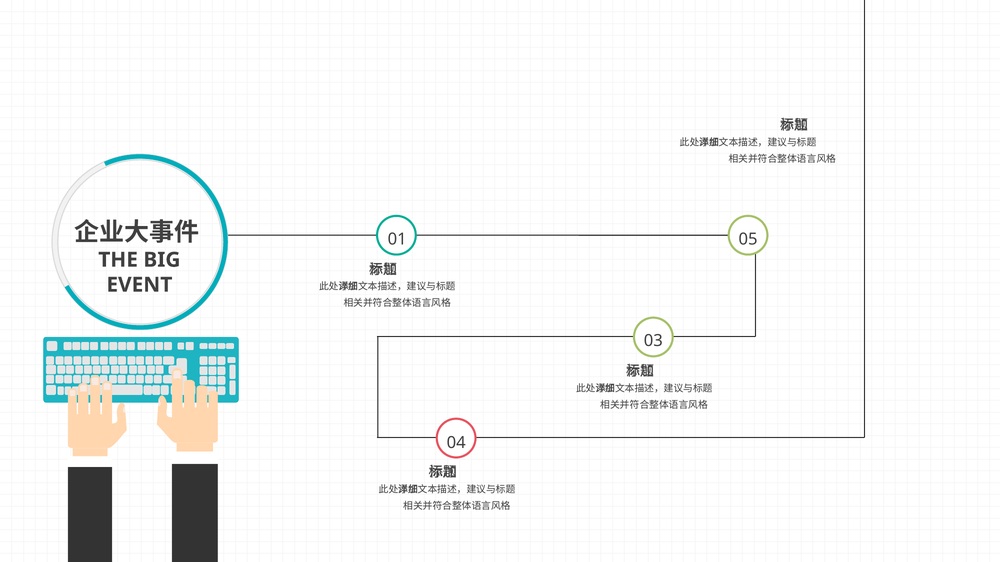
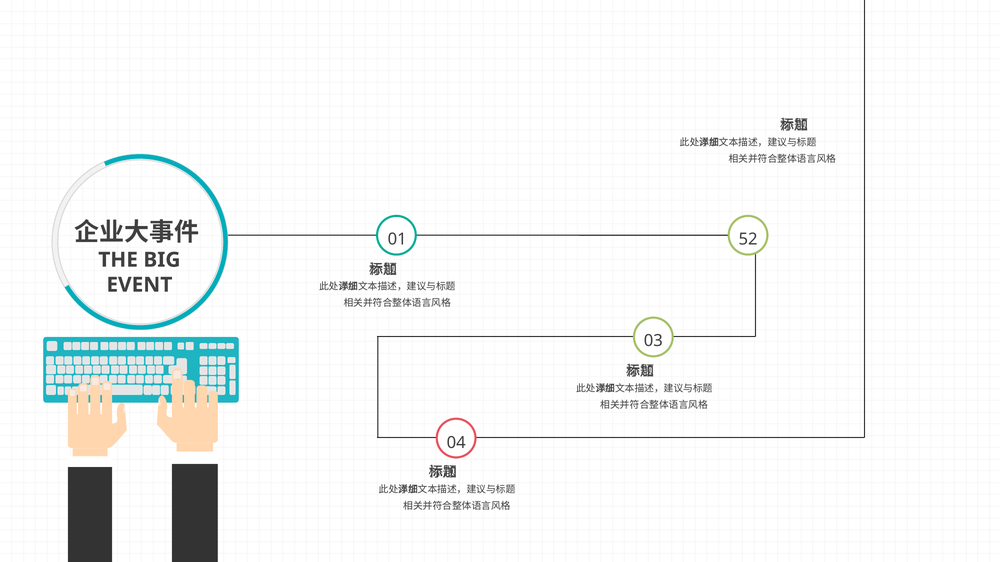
05: 05 -> 52 (748, 239)
